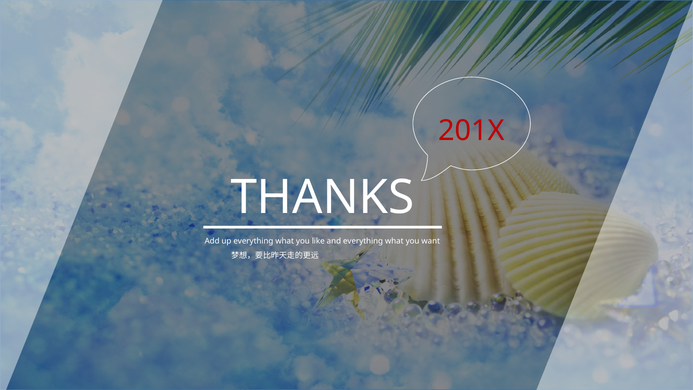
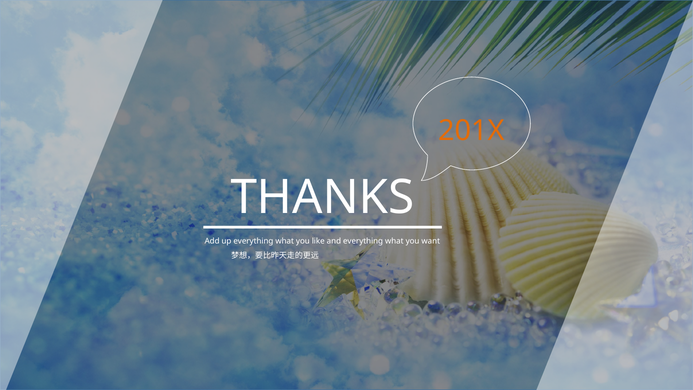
201X colour: red -> orange (472, 130)
